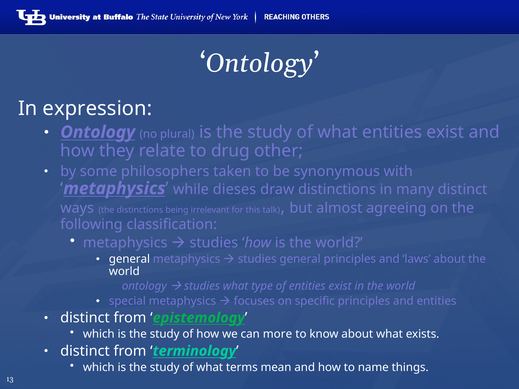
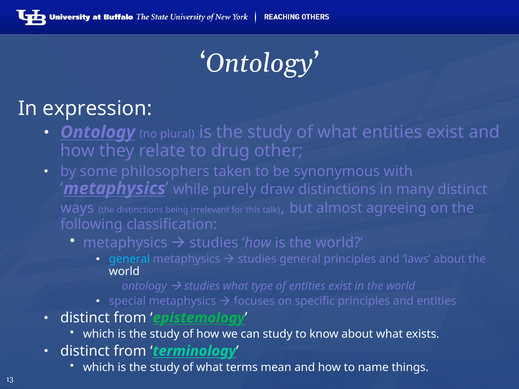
dieses: dieses -> purely (235, 190)
general colour: white -> light blue (129, 259)
can more: more -> study (278, 334)
